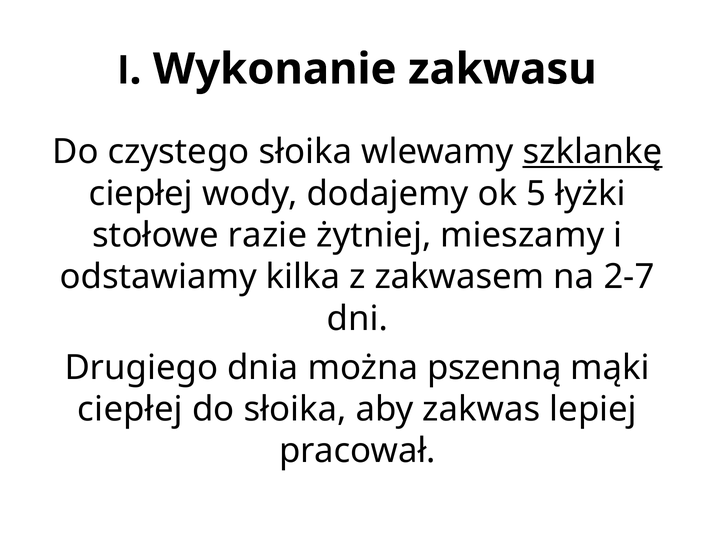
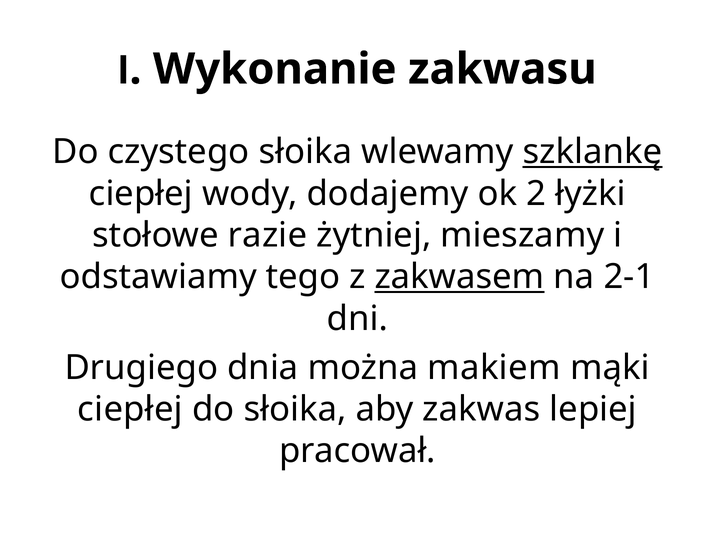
5: 5 -> 2 (536, 194)
kilka: kilka -> tego (303, 277)
zakwasem underline: none -> present (459, 277)
2-7: 2-7 -> 2-1 (629, 277)
pszenną: pszenną -> makiem (494, 368)
